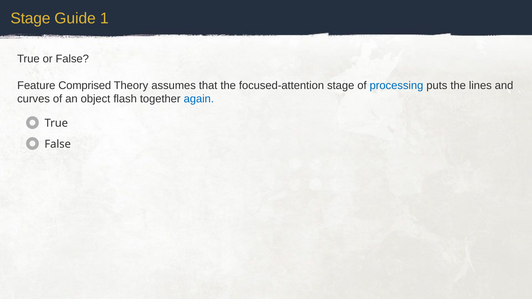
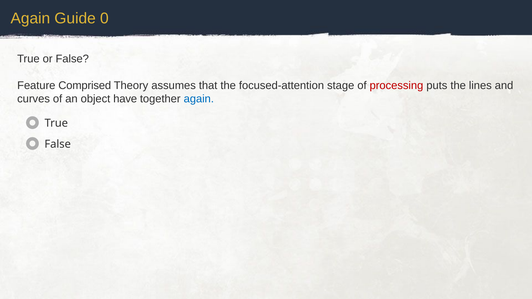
Stage: Stage -> Again (30, 19)
1: 1 -> 0 (104, 19)
processing colour: blue -> red (396, 86)
flash: flash -> have (125, 99)
